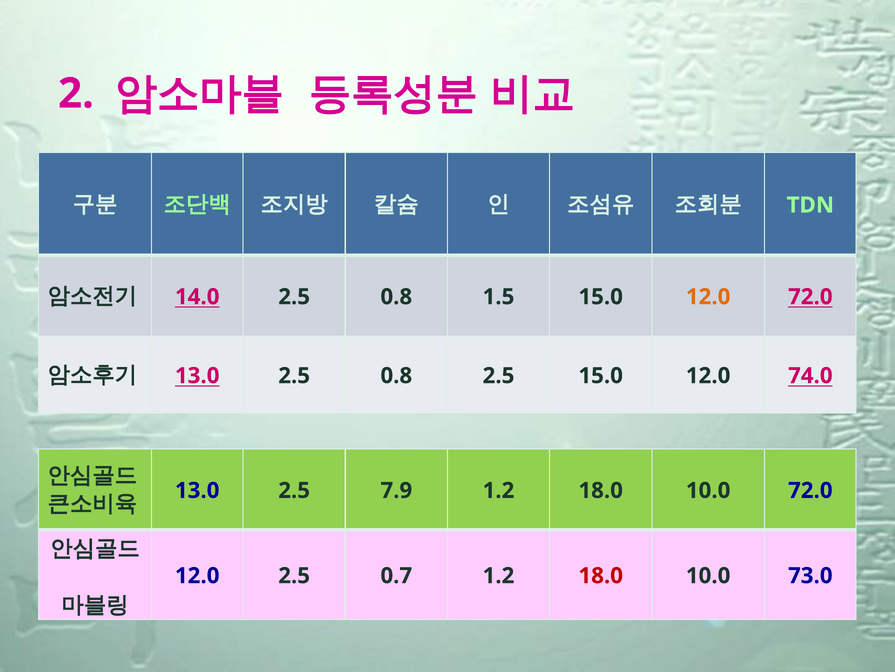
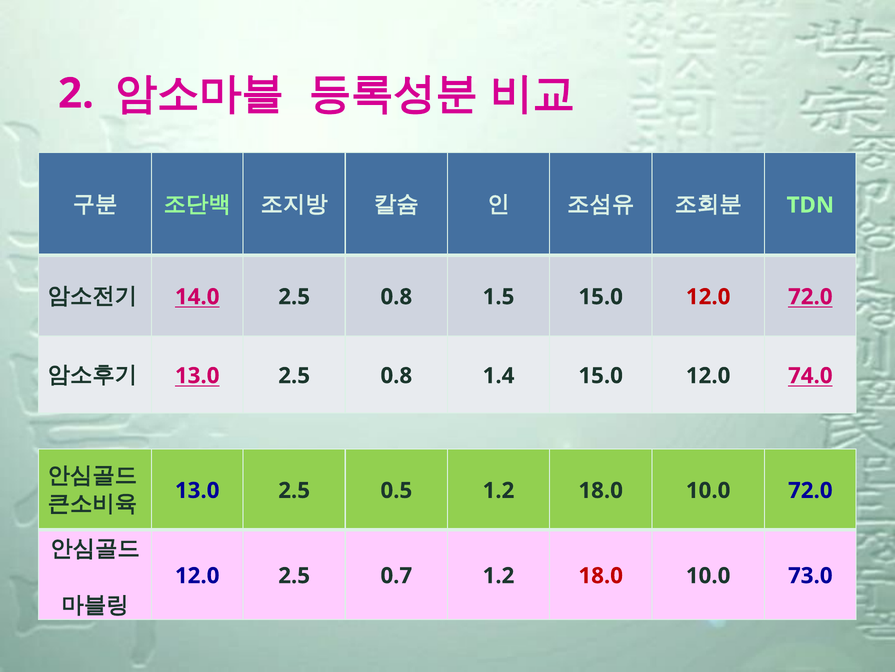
12.0 colour: orange -> red (708, 296)
0.8 2.5: 2.5 -> 1.4 (499, 375)
7.9: 7.9 -> 0.5 (396, 490)
